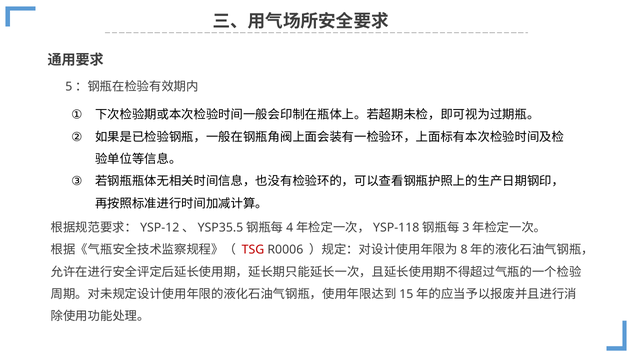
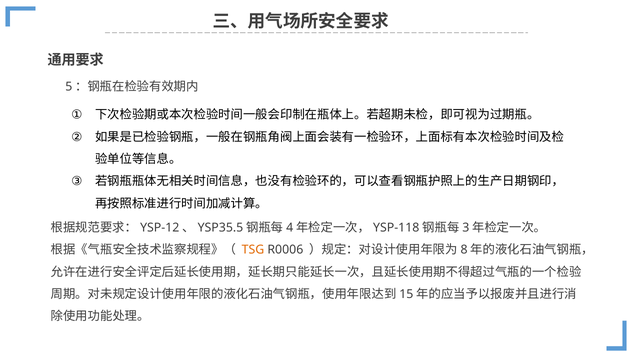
TSG colour: red -> orange (253, 250)
